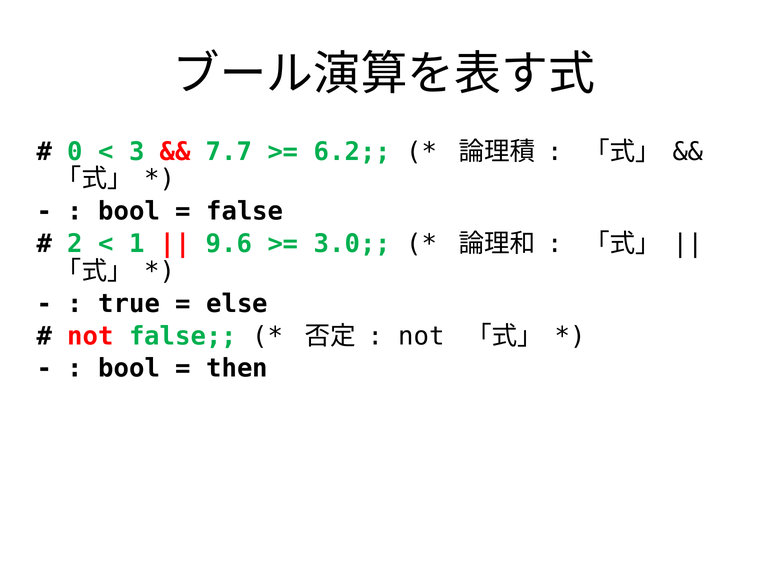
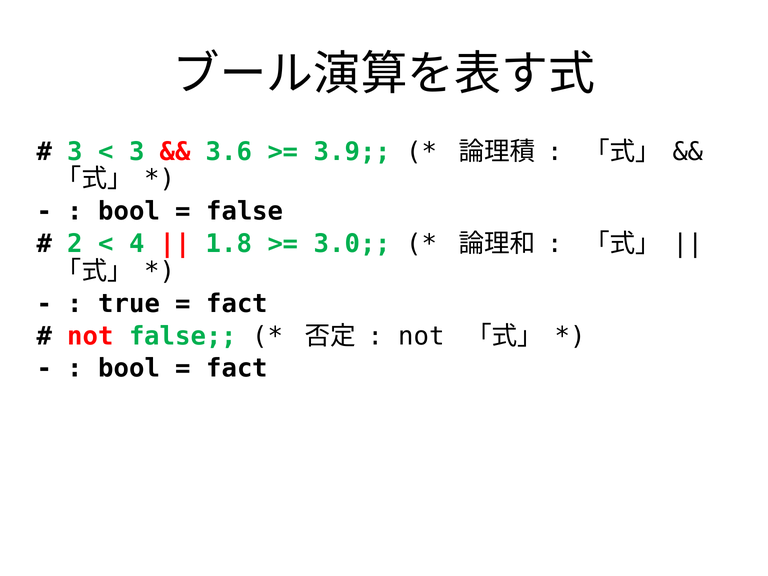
0: 0 -> 3 (75, 152)
7.7: 7.7 -> 3.6 (229, 152)
6.2: 6.2 -> 3.9 (352, 152)
1: 1 -> 4 (137, 244)
9.6: 9.6 -> 1.8 (229, 244)
else: else -> fact (237, 304)
then: then -> fact (237, 369)
